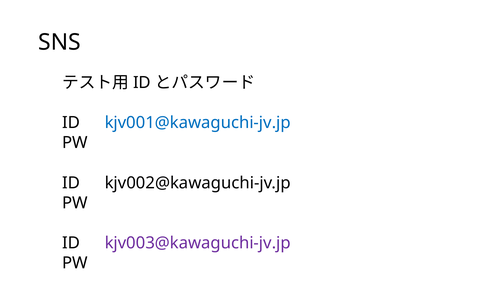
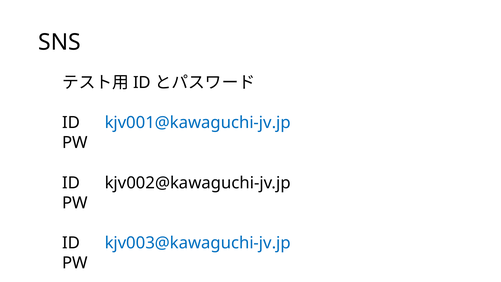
kjv003@kawaguchi-jv.jp colour: purple -> blue (198, 243)
